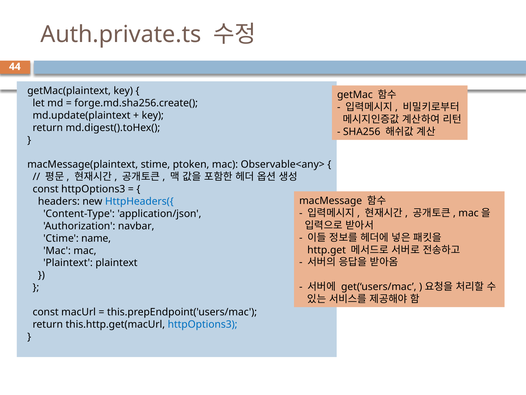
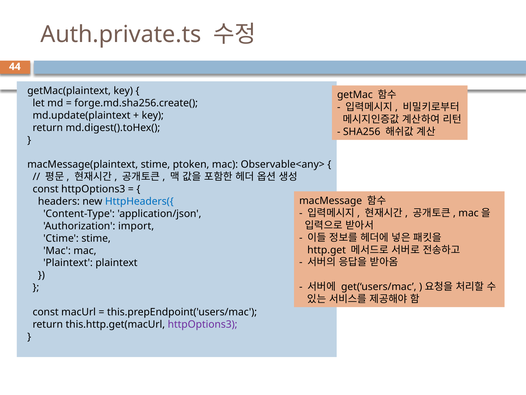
navbar: navbar -> import (136, 226)
Ctime name: name -> stime (96, 238)
httpOptions3 colour: blue -> purple (203, 324)
